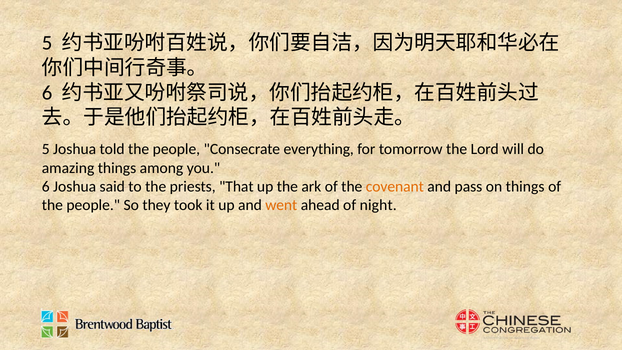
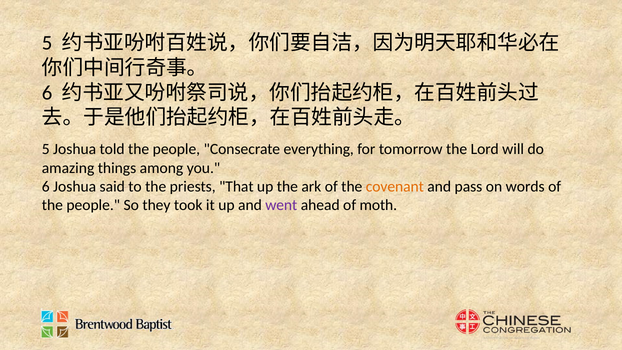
on things: things -> words (525, 187)
went colour: orange -> purple (281, 205)
night: night -> moth (378, 205)
